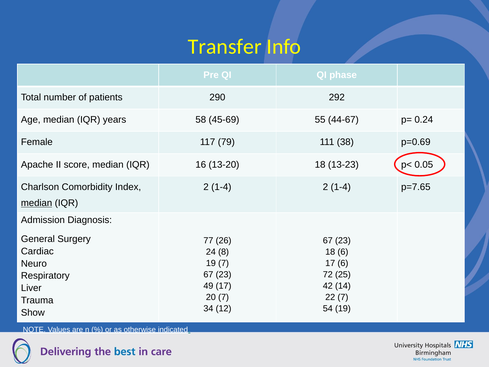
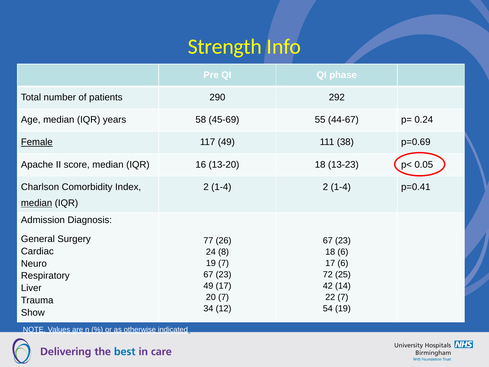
Transfer: Transfer -> Strength (225, 47)
Female underline: none -> present (37, 142)
117 79: 79 -> 49 (226, 142)
p=7.65: p=7.65 -> p=0.41 (416, 187)
